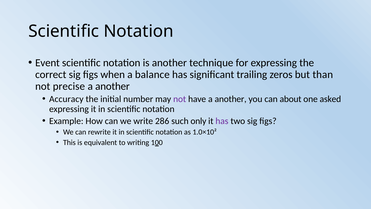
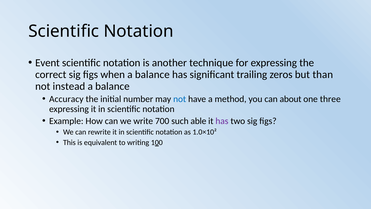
precise: precise -> instead (69, 86)
another: another -> balance (112, 86)
not colour: purple -> blue (180, 99)
have a another: another -> method (231, 99)
asked: asked -> three (330, 99)
286: 286 -> 700 (162, 121)
only: only -> able (198, 121)
